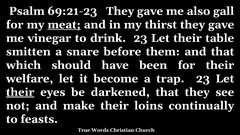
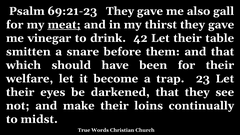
drink 23: 23 -> 42 (140, 38)
their underline: present -> none (20, 92)
feasts: feasts -> midst (39, 119)
